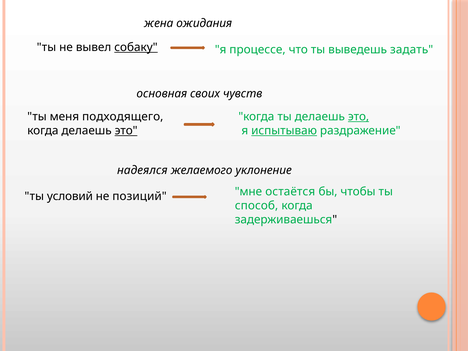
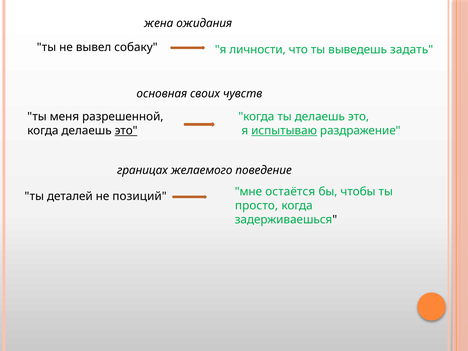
собаку underline: present -> none (136, 47)
процессе: процессе -> личности (258, 50)
подходящего: подходящего -> разрешенной (123, 116)
это underline: present -> none (359, 116)
надеялся: надеялся -> границах (142, 170)
уклонение: уклонение -> поведение (264, 170)
условий: условий -> деталей (70, 196)
способ: способ -> просто (257, 206)
